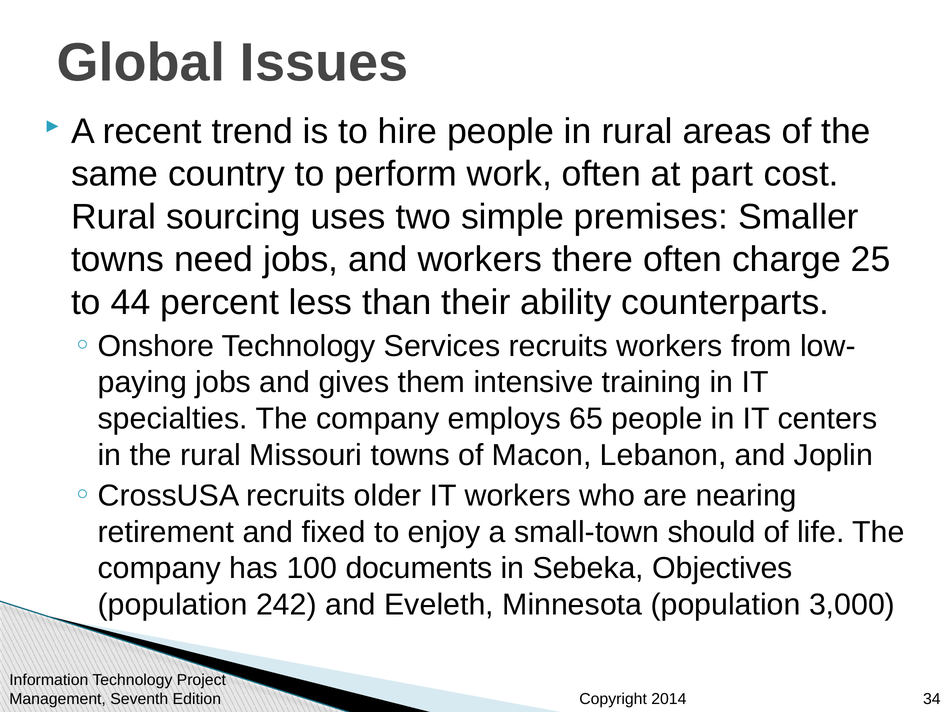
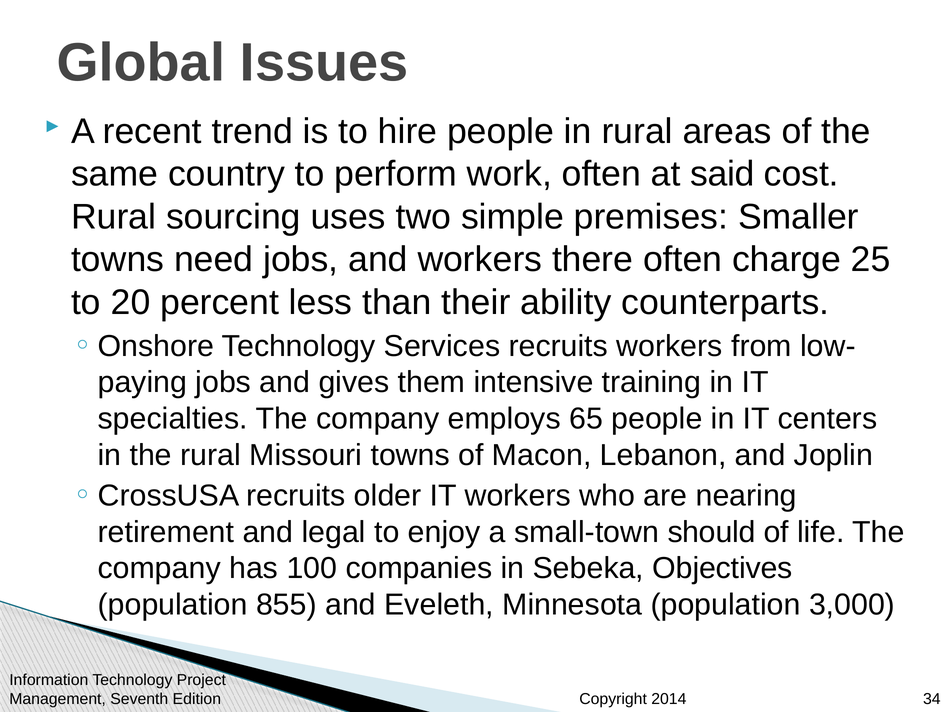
part: part -> said (722, 174)
44: 44 -> 20 (131, 303)
fixed: fixed -> legal (334, 532)
documents: documents -> companies (419, 569)
242: 242 -> 855 (286, 605)
